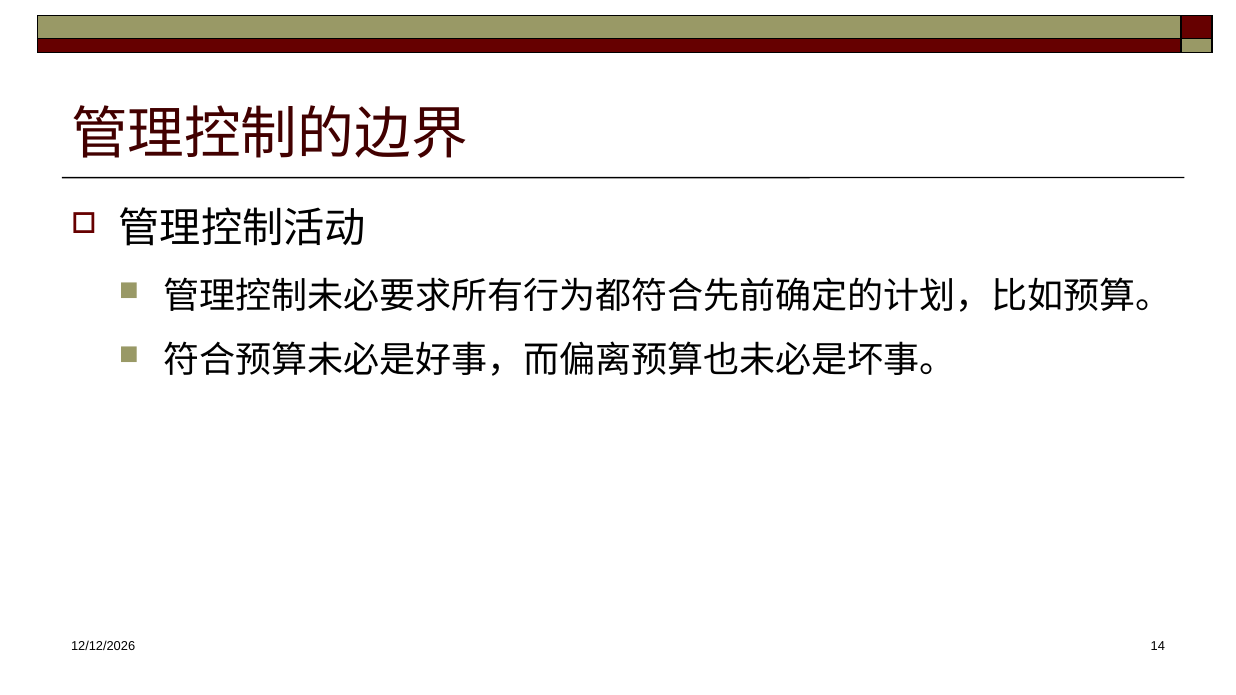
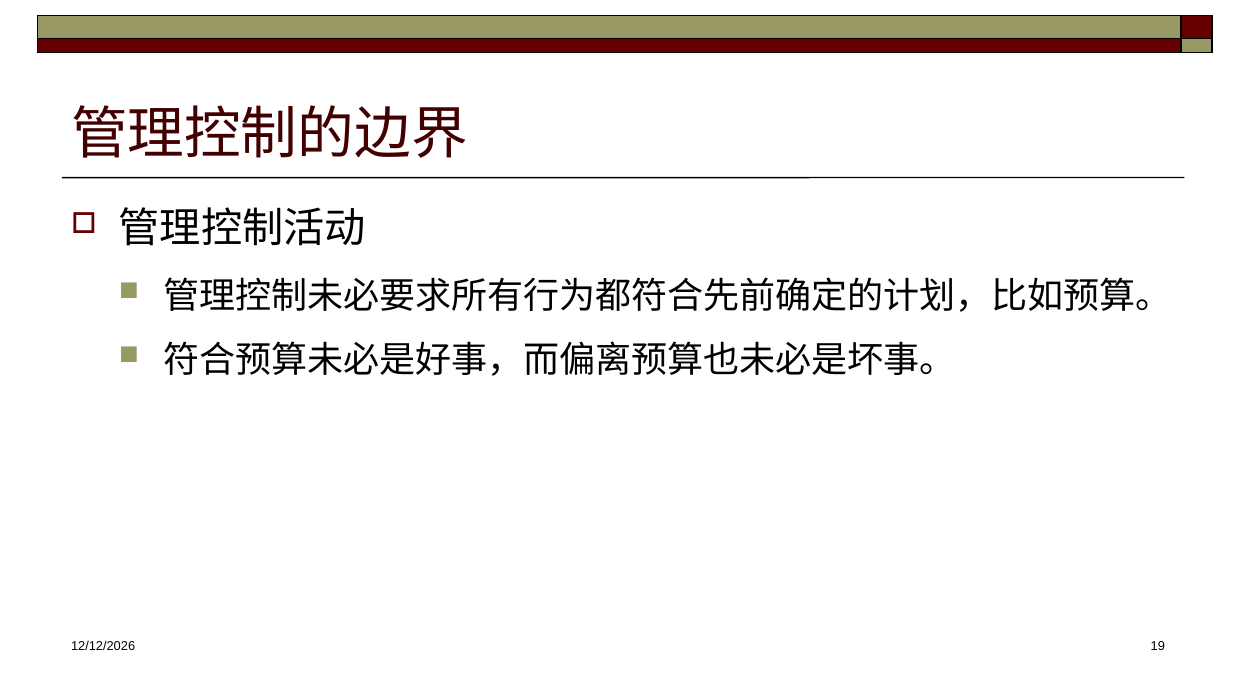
14: 14 -> 19 (1158, 647)
